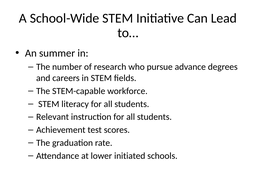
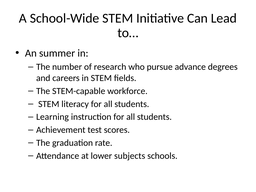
Relevant: Relevant -> Learning (52, 117)
initiated: initiated -> subjects (130, 156)
